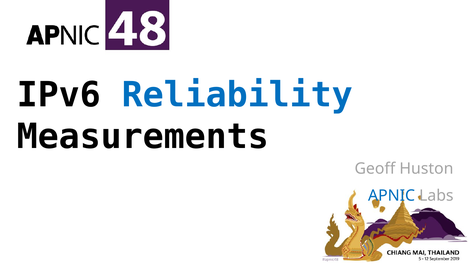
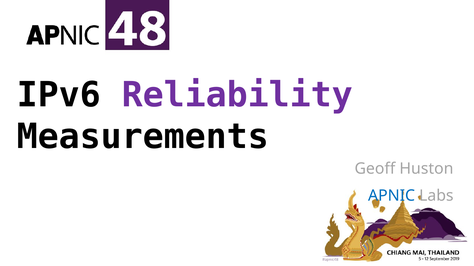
Reliability colour: blue -> purple (237, 95)
